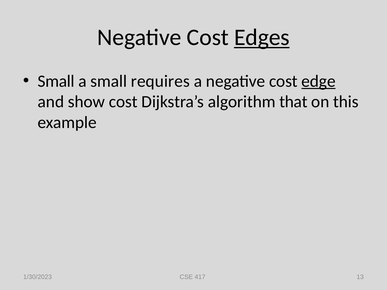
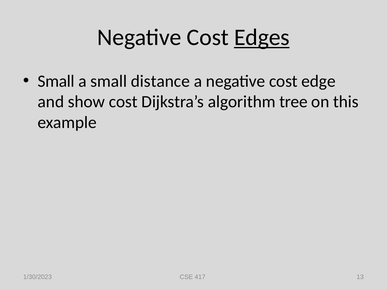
requires: requires -> distance (160, 81)
edge underline: present -> none (319, 81)
that: that -> tree (293, 102)
